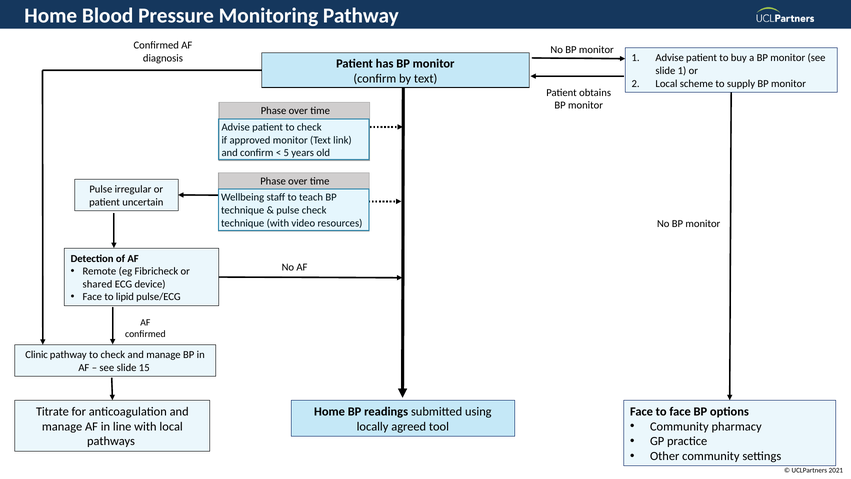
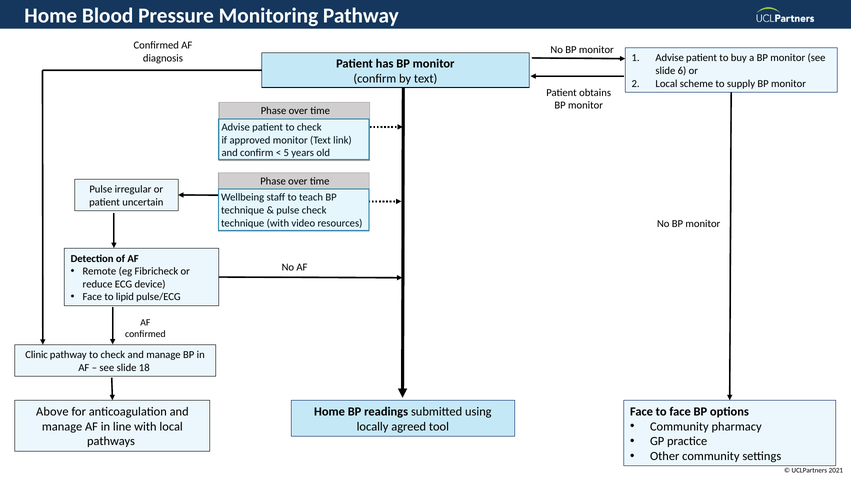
slide 1: 1 -> 6 (682, 71)
shared: shared -> reduce (98, 284)
15: 15 -> 18 (144, 367)
Titrate: Titrate -> Above (52, 411)
